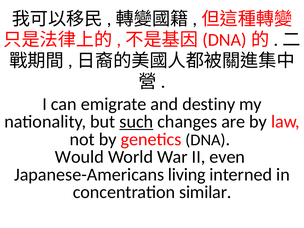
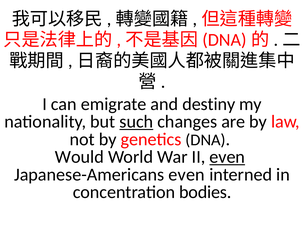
even underline: none -> present (227, 157)
Japanese-Americans living: living -> even (187, 175)
similar: similar -> bodies (205, 192)
